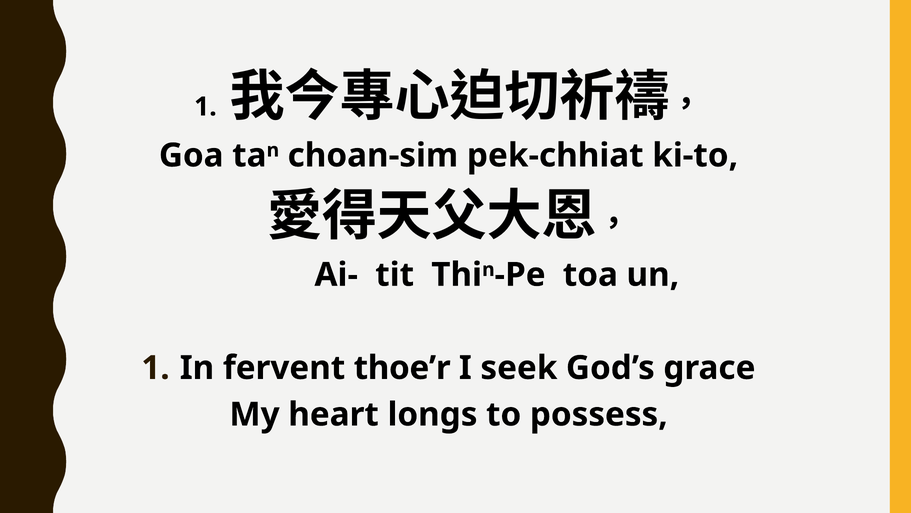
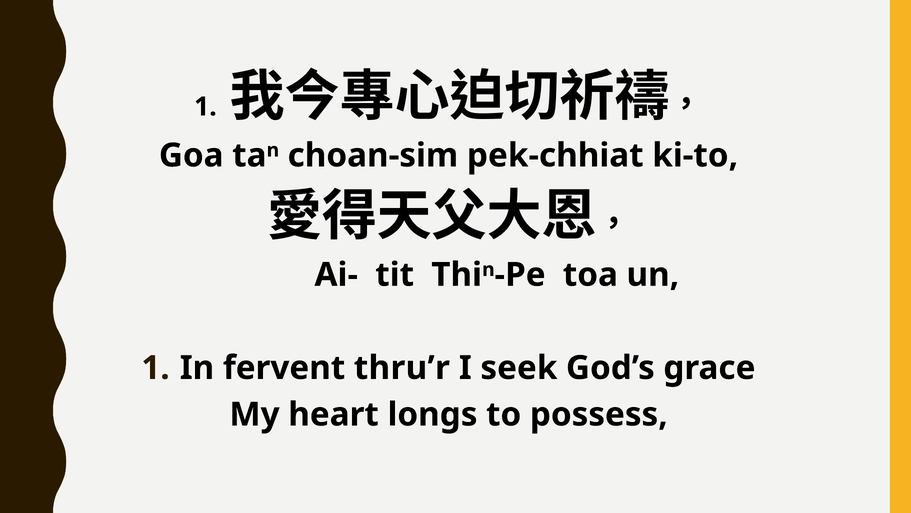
thoe’r: thoe’r -> thru’r (402, 368)
